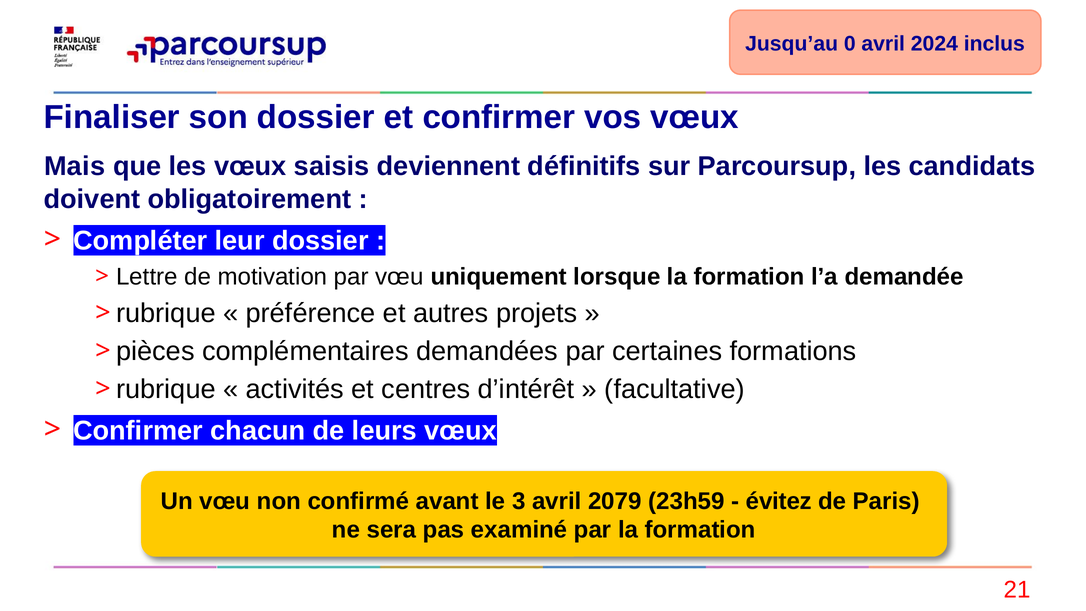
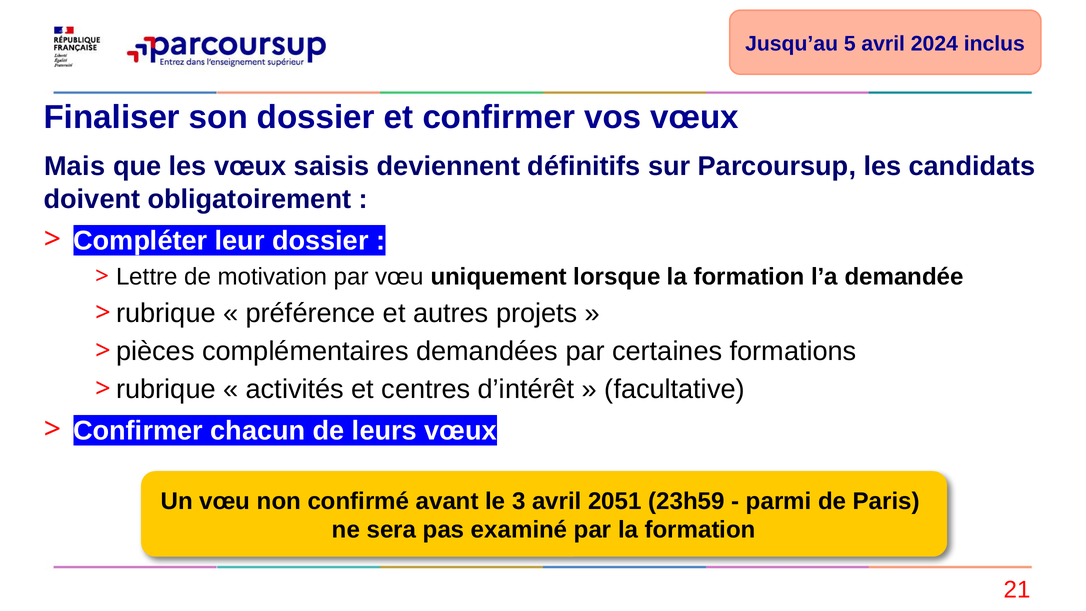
0: 0 -> 5 (850, 44)
2079: 2079 -> 2051 (615, 501)
évitez: évitez -> parmi (779, 501)
